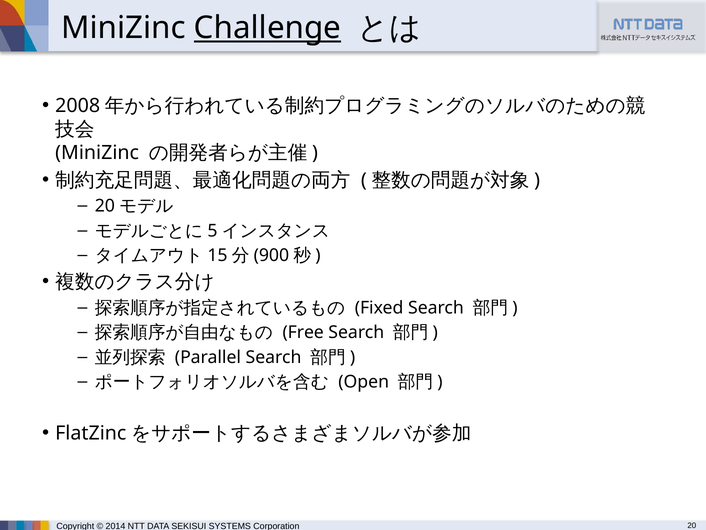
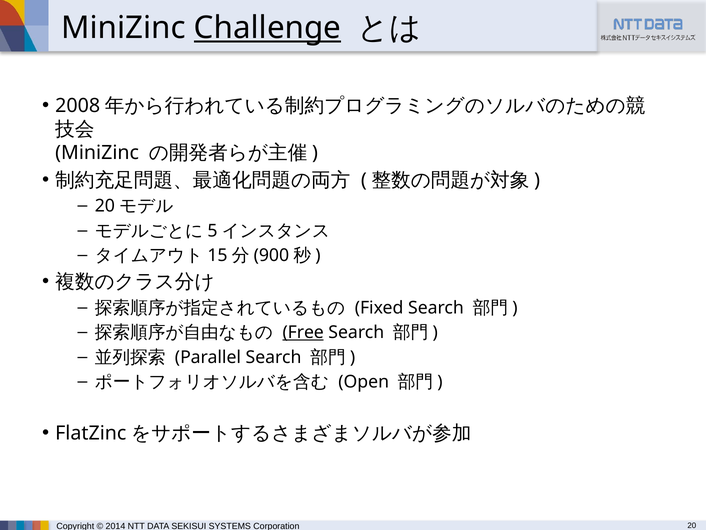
Free underline: none -> present (303, 332)
